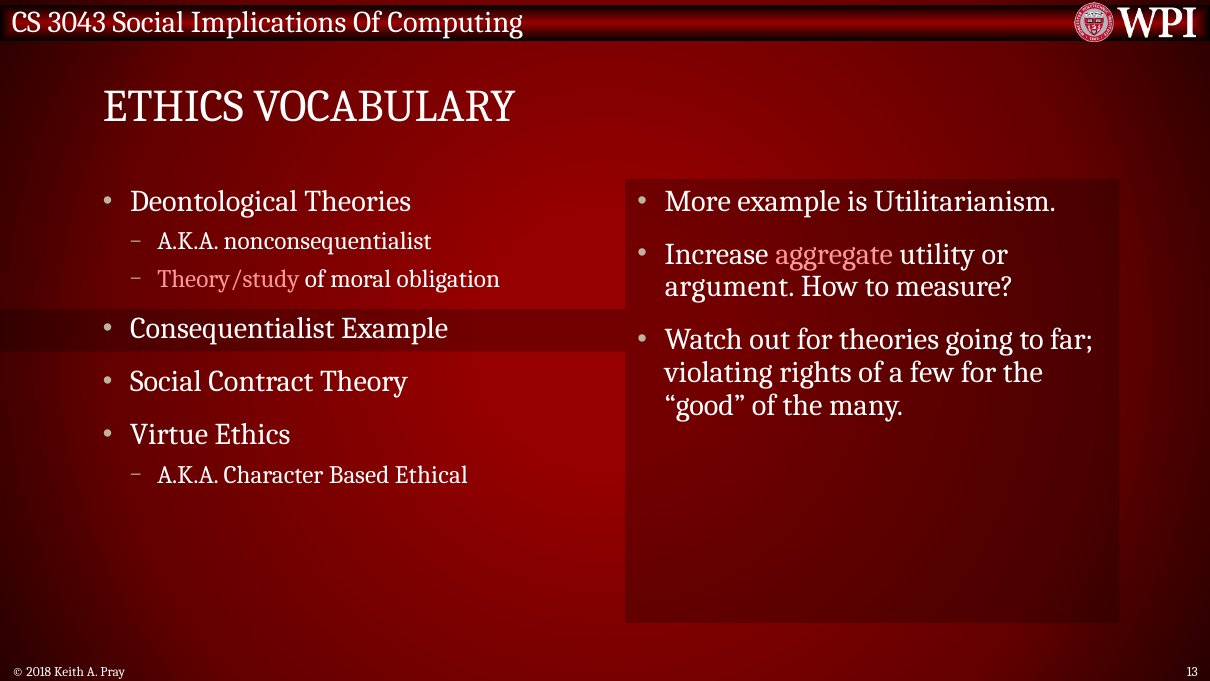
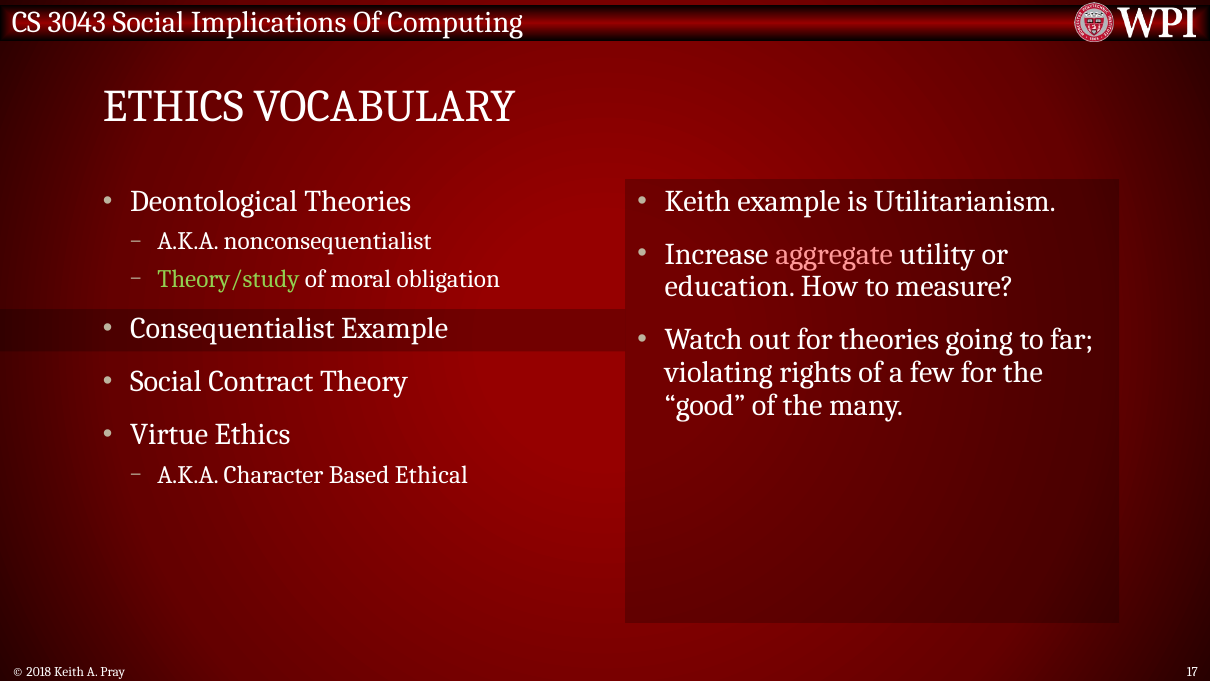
More: More -> Keith (698, 201)
Theory/study colour: pink -> light green (228, 279)
argument: argument -> education (730, 287)
13: 13 -> 17 (1192, 672)
